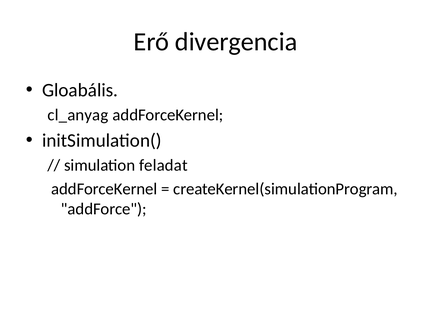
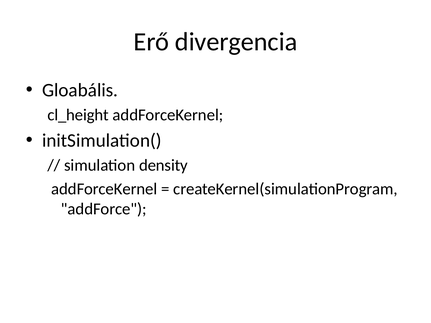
cl_anyag: cl_anyag -> cl_height (78, 115)
feladat: feladat -> density (163, 165)
